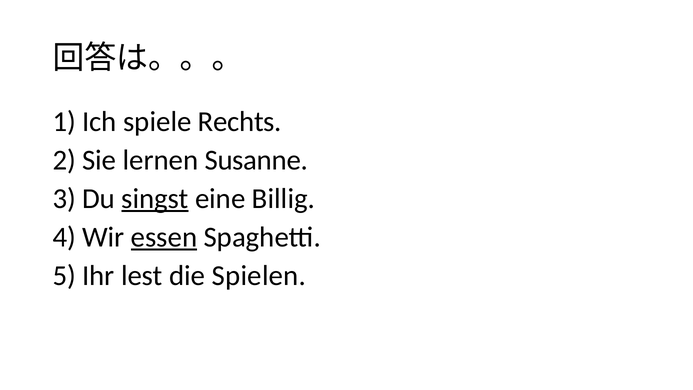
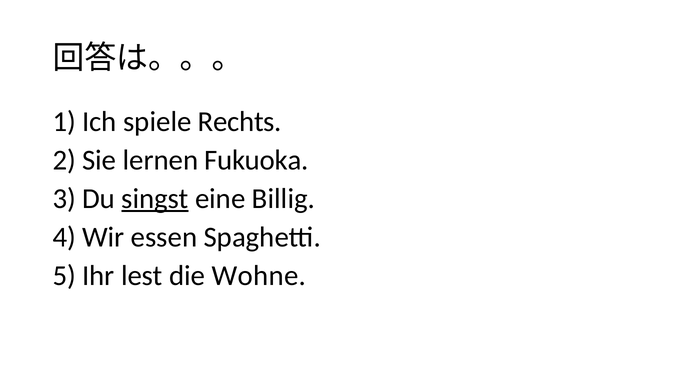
Susanne: Susanne -> Fukuoka (256, 160)
essen underline: present -> none (164, 237)
Spielen: Spielen -> Wohne (259, 275)
